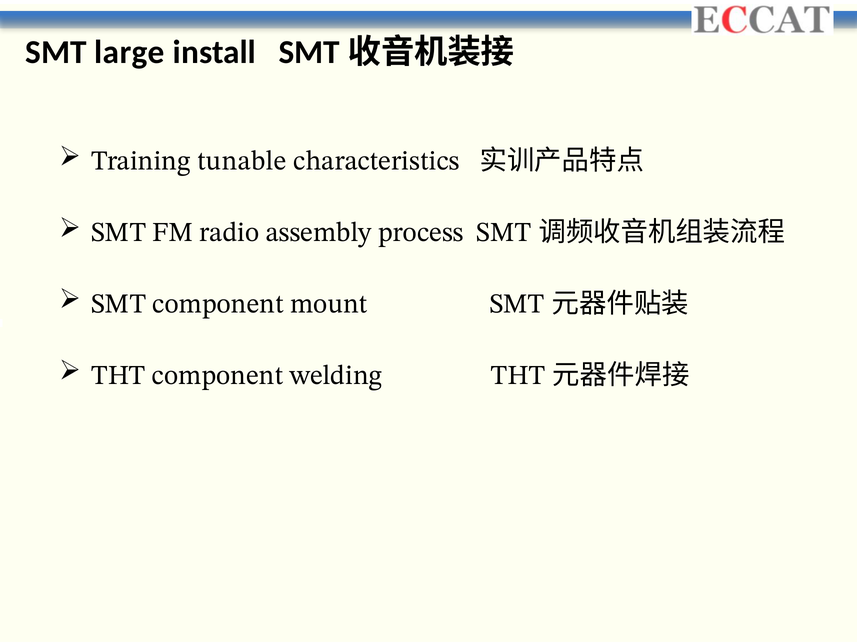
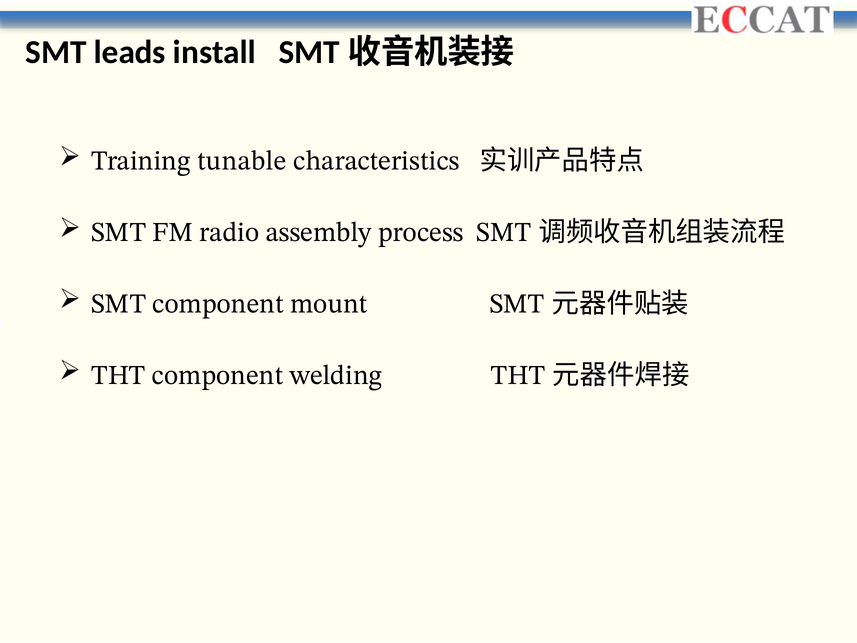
large: large -> leads (130, 52)
